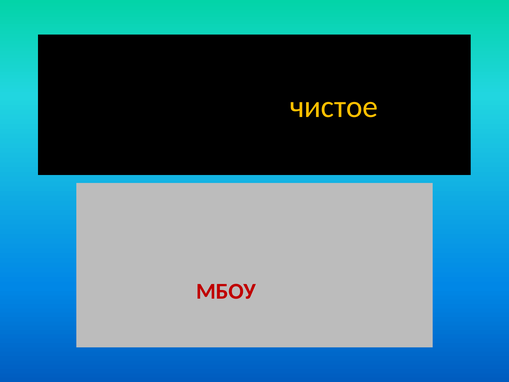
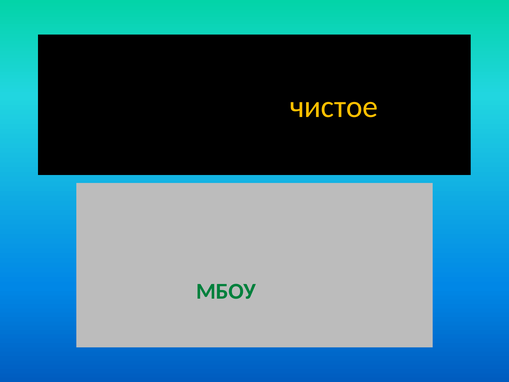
МБОУ colour: red -> green (226, 291)
